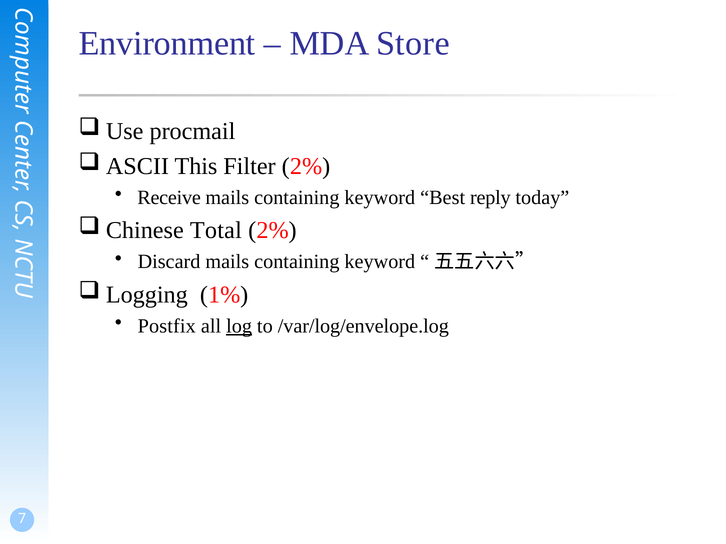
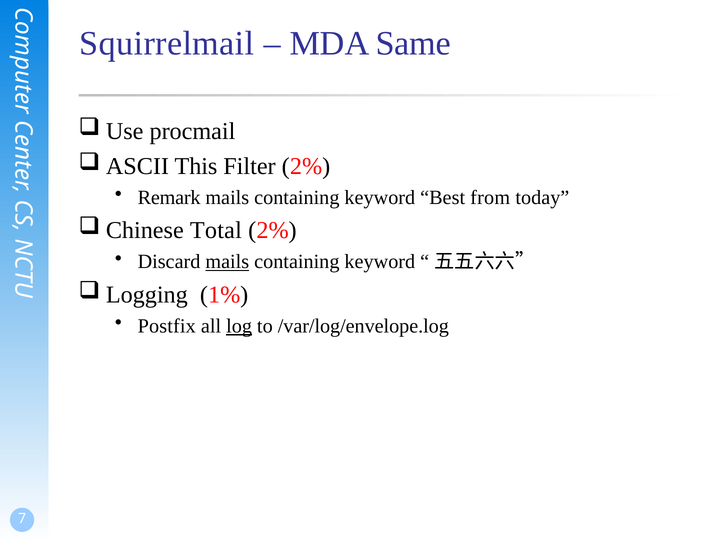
Environment: Environment -> Squirrelmail (167, 44)
Store: Store -> Same (413, 44)
Receive: Receive -> Remark (169, 198)
reply: reply -> from (490, 198)
mails underline: none -> present (227, 262)
